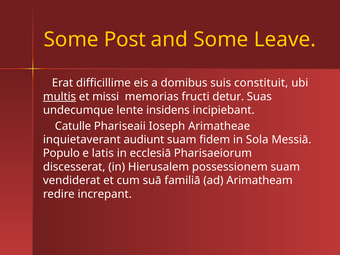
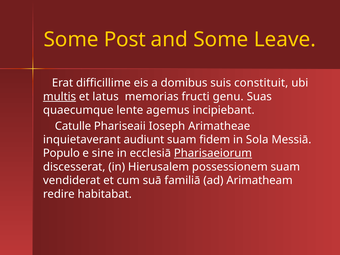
missi: missi -> latus (106, 97)
detur: detur -> genu (228, 97)
undecumque: undecumque -> quaecumque (78, 110)
insidens: insidens -> agemus (168, 110)
latis: latis -> sine (103, 153)
Pharisaeiorum underline: none -> present (213, 153)
increpant: increpant -> habitabat (105, 194)
